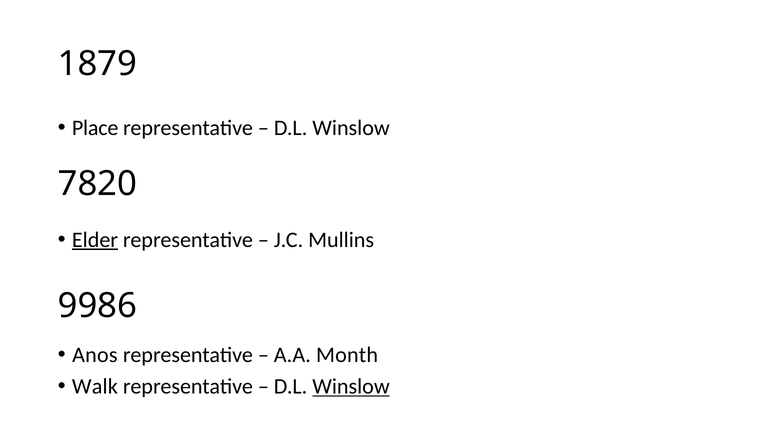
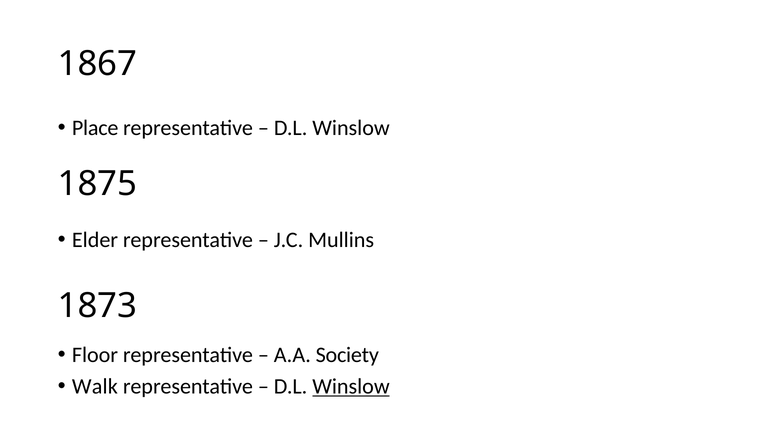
1879: 1879 -> 1867 (98, 64)
7820: 7820 -> 1875 (97, 184)
Elder underline: present -> none (95, 240)
9986: 9986 -> 1873 (97, 306)
Anos: Anos -> Floor (95, 355)
Month: Month -> Society (347, 355)
